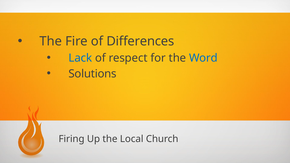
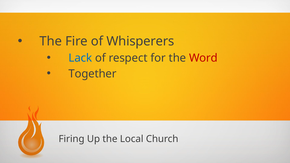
Differences: Differences -> Whisperers (140, 41)
Word colour: blue -> red (203, 58)
Solutions: Solutions -> Together (92, 74)
